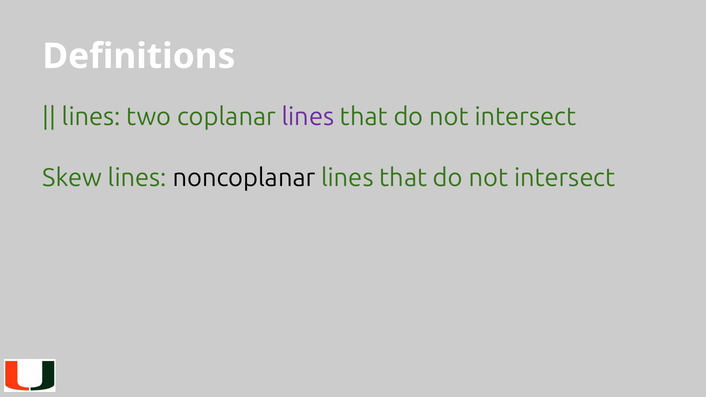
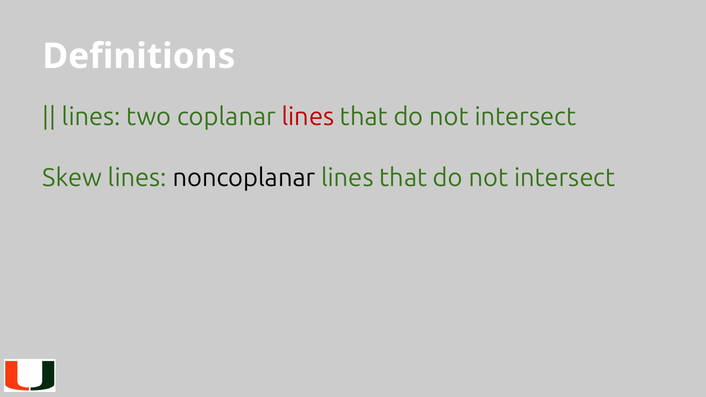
lines colour: purple -> red (308, 117)
